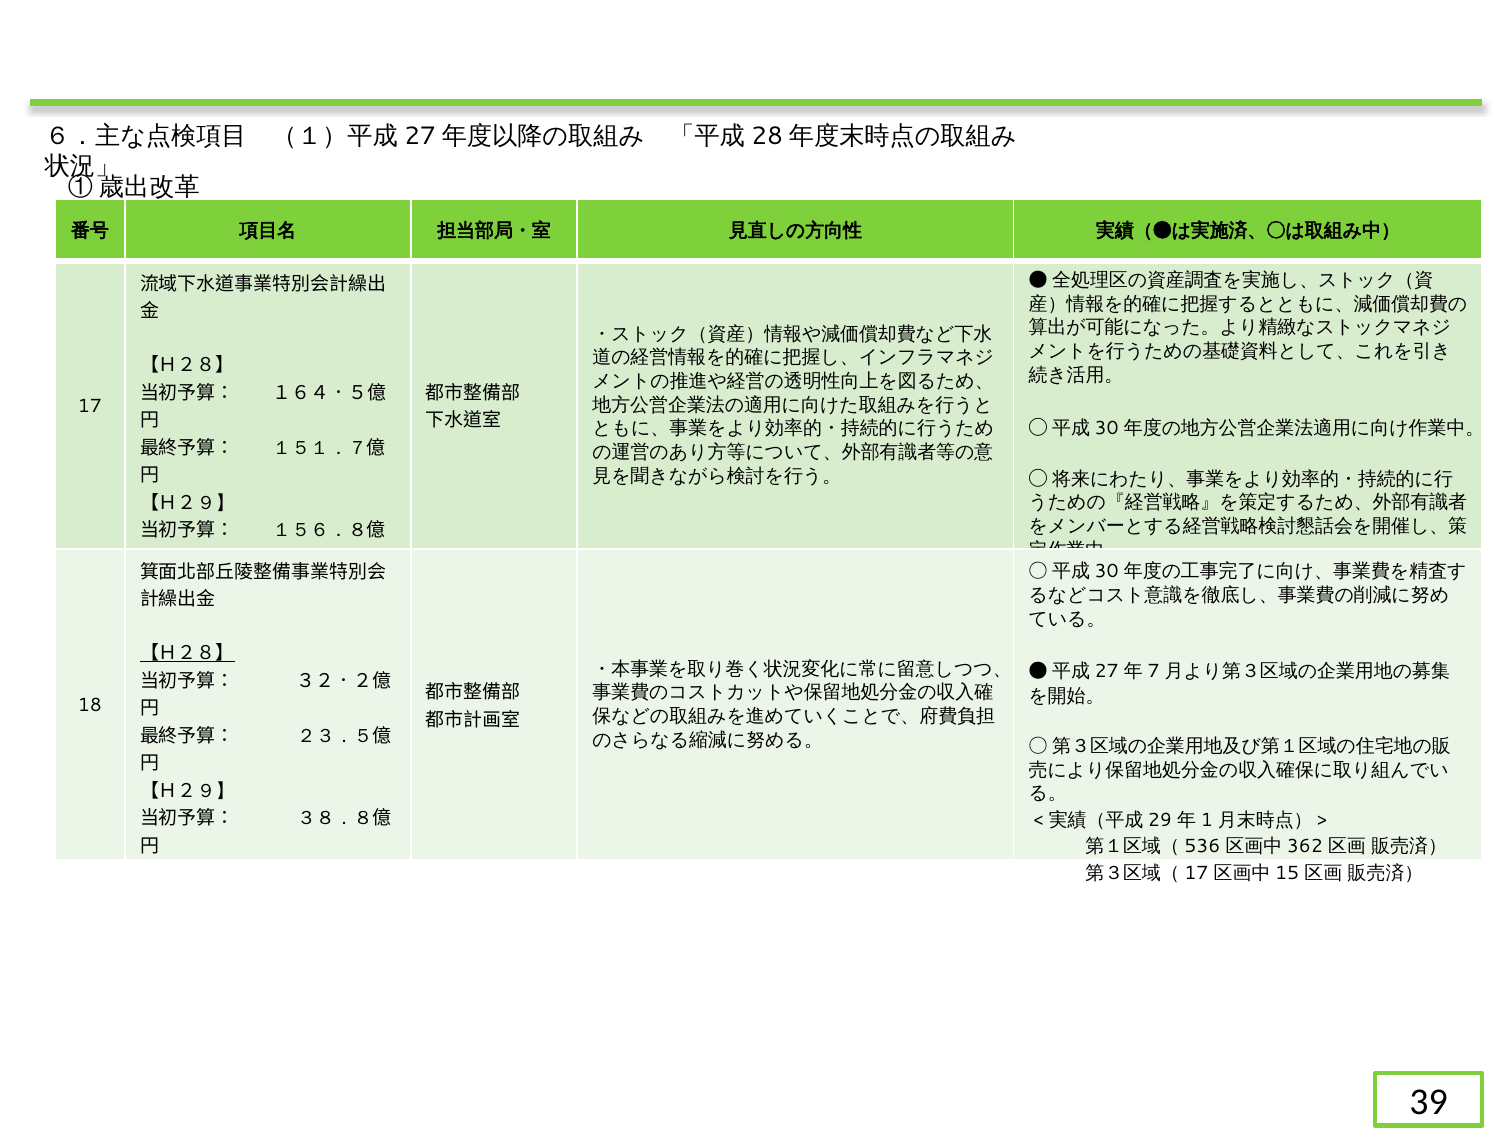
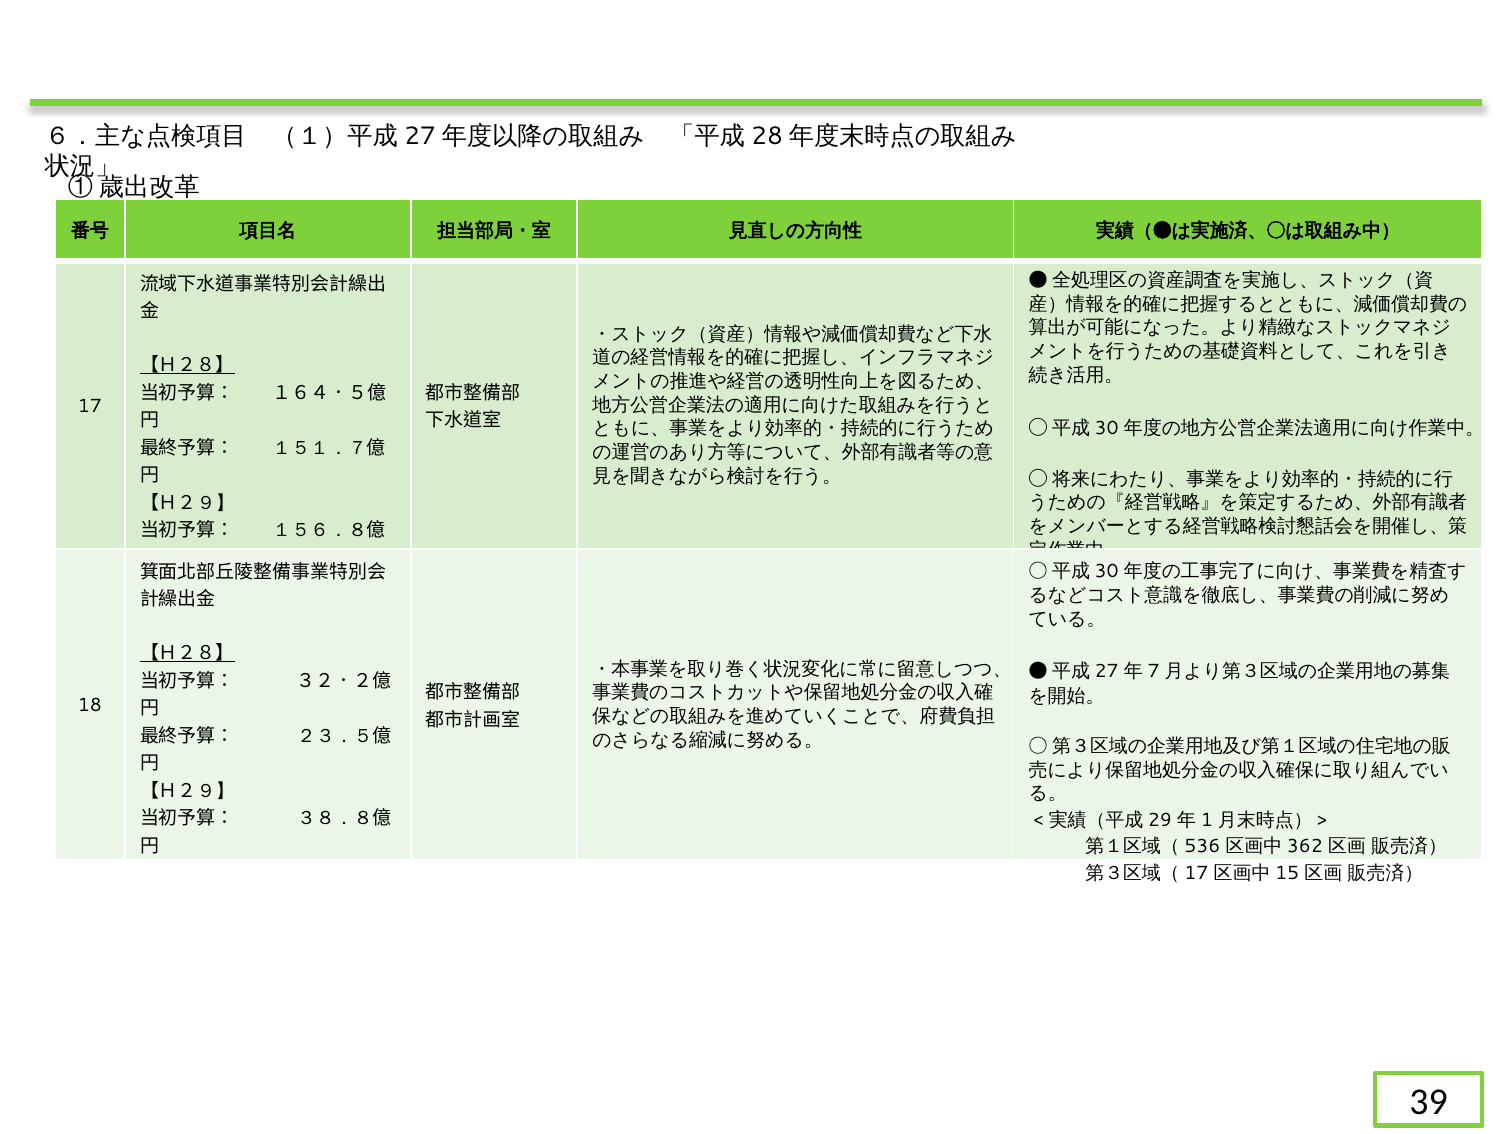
【Ｈ２８】 underline: none -> present (187, 366)
